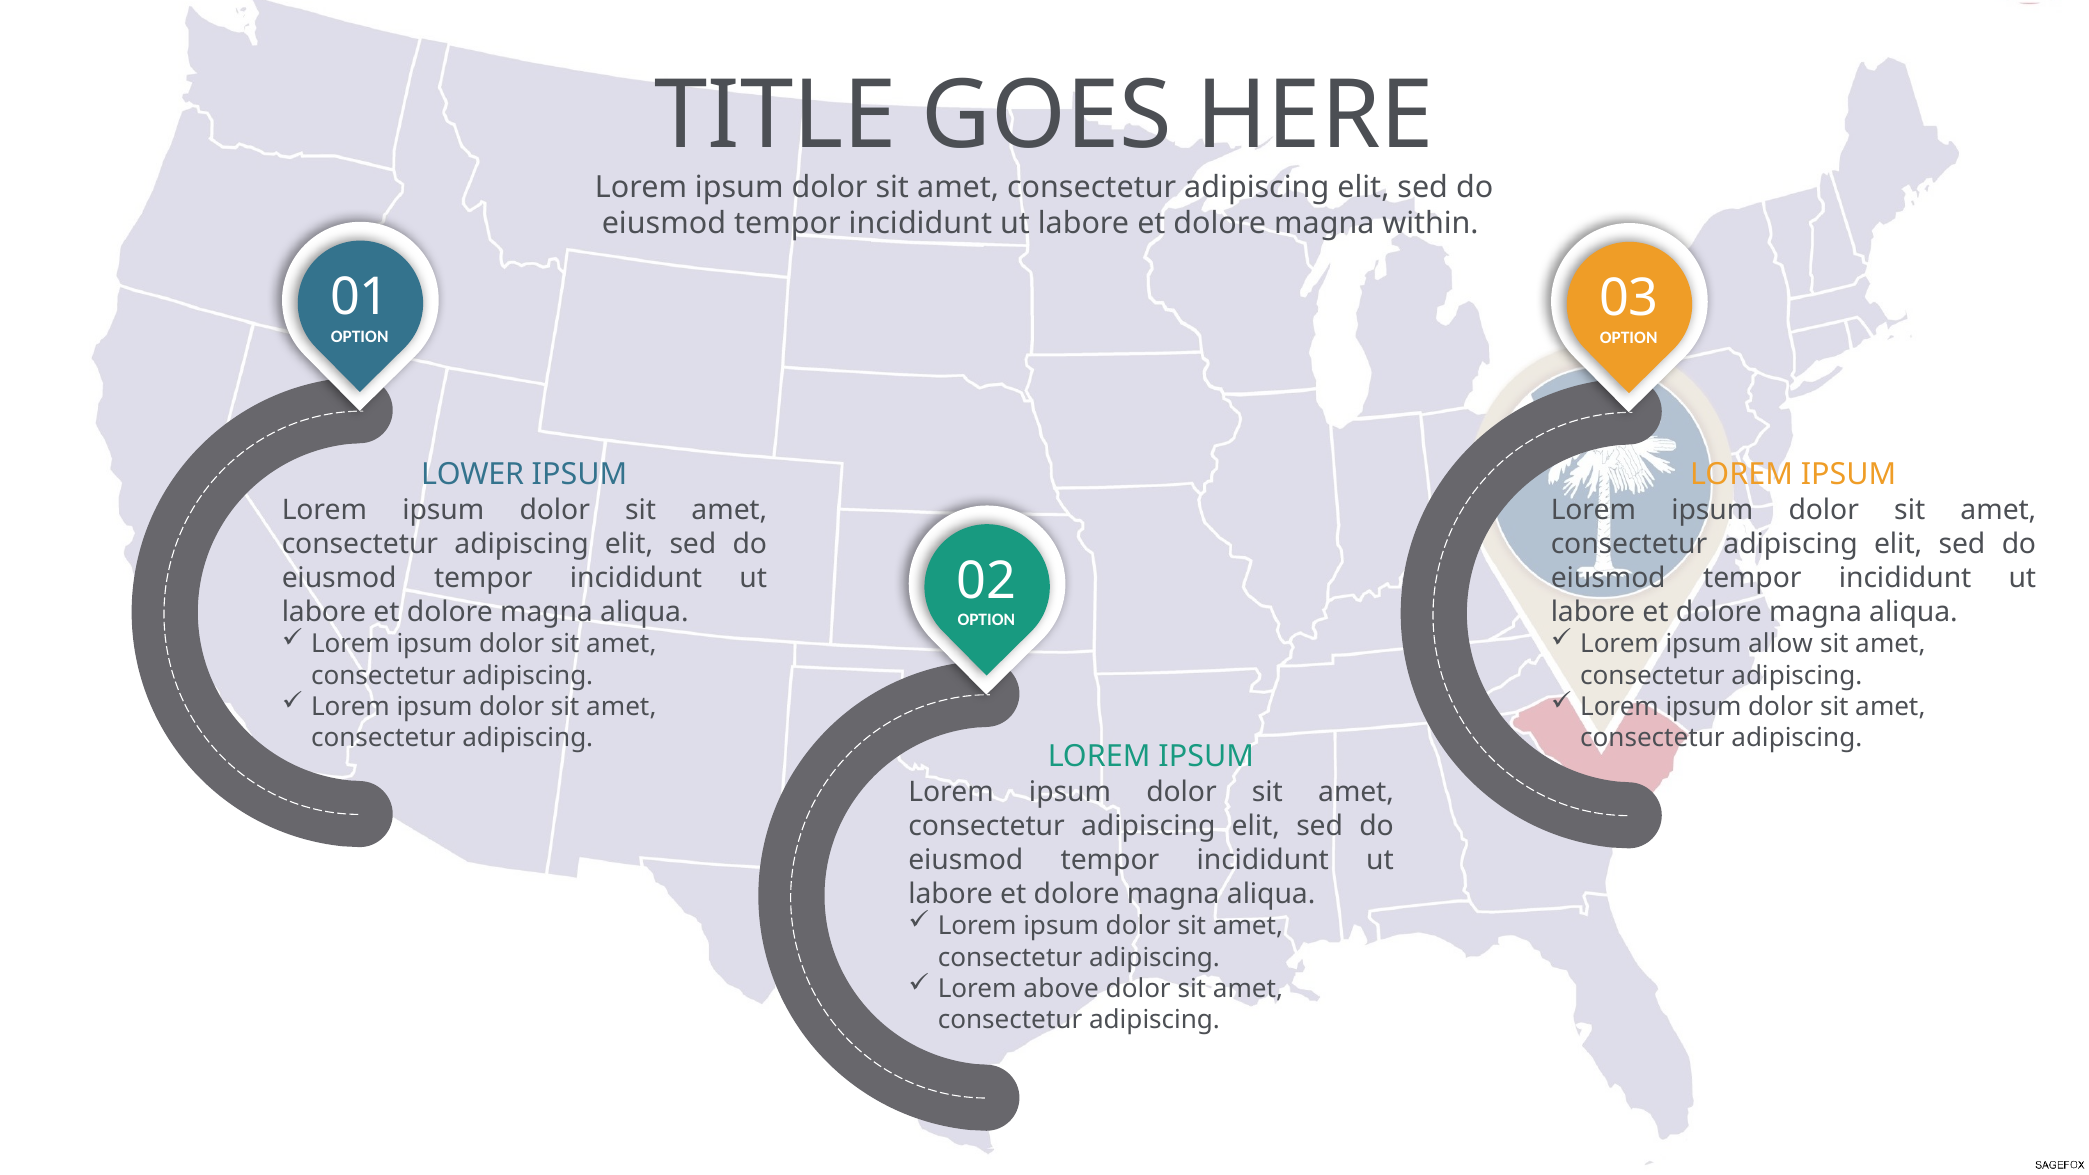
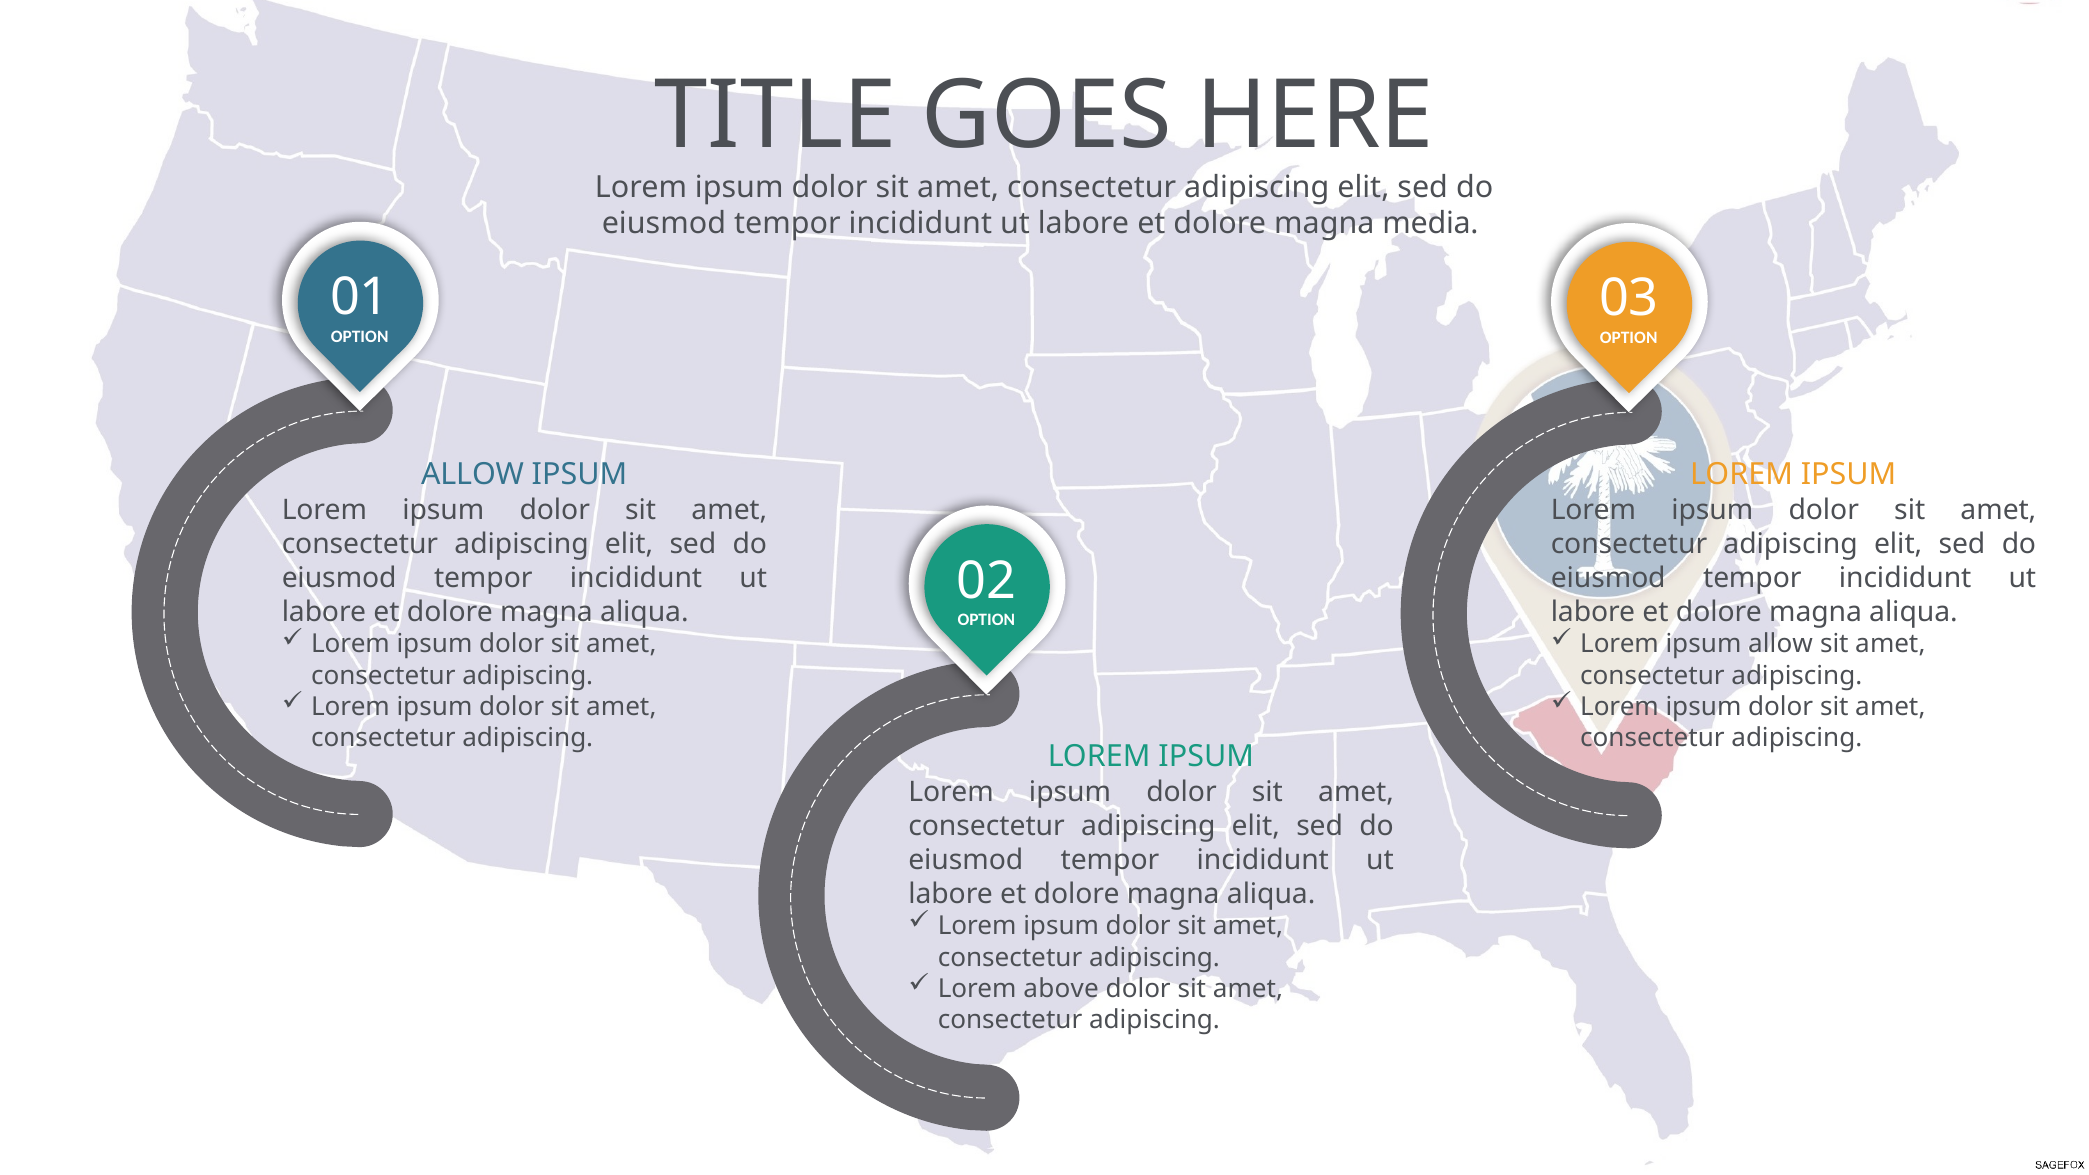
within: within -> media (1431, 224)
LOWER: LOWER -> ALLOW (473, 475)
